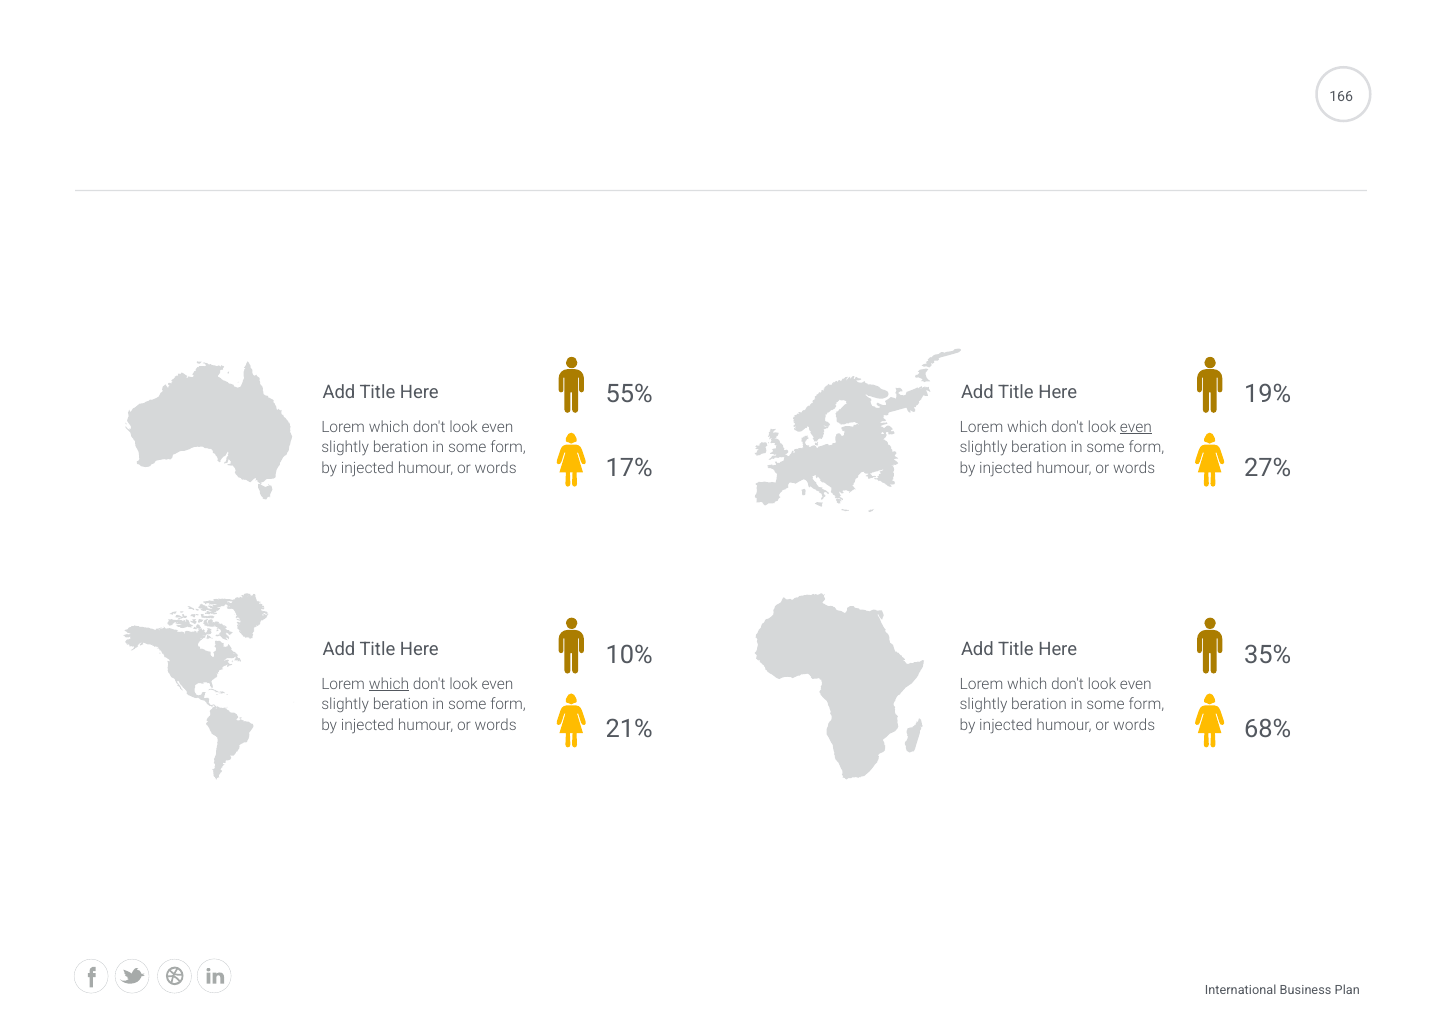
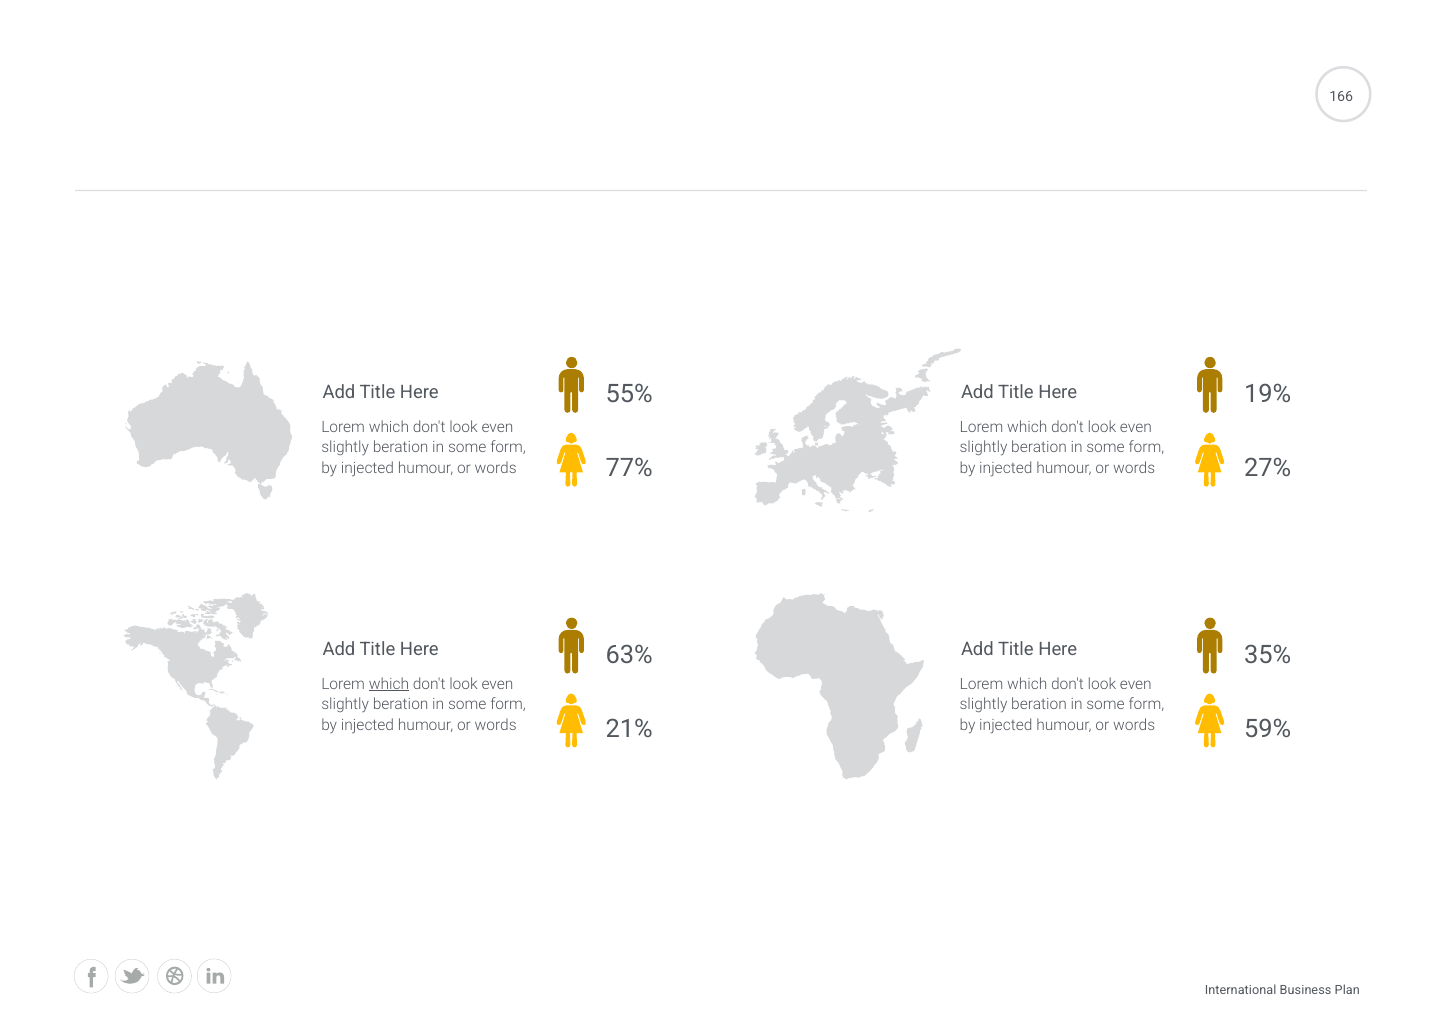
even underline: present -> none (1136, 427)
17%: 17% -> 77% (629, 468)
10%: 10% -> 63% (629, 655)
68%: 68% -> 59% (1268, 729)
